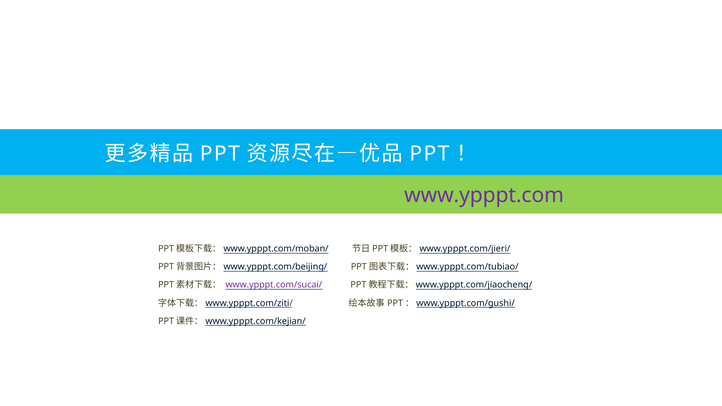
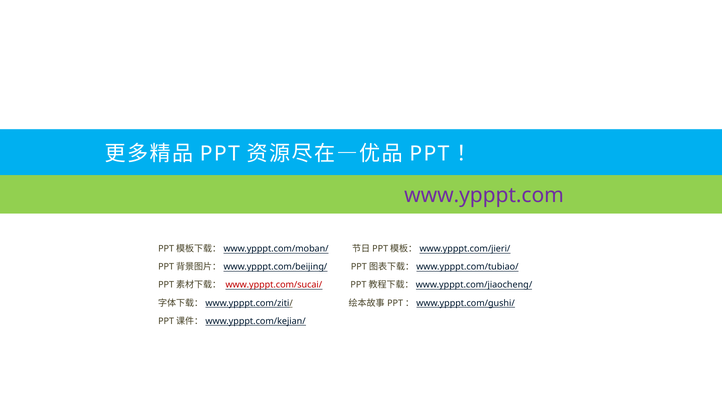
www.ypppt.com/sucai/ colour: purple -> red (274, 285)
